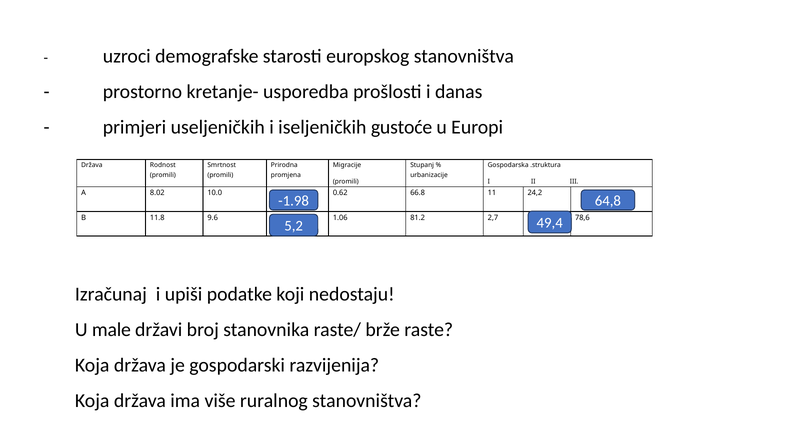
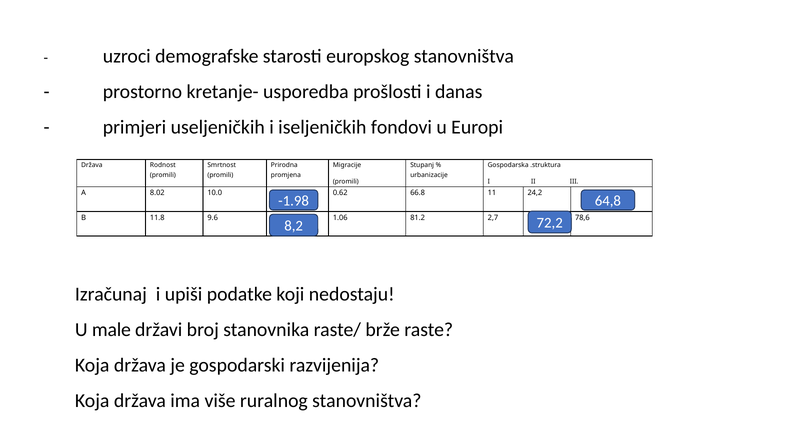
gustoće: gustoće -> fondovi (401, 127)
49,4: 49,4 -> 72,2 (550, 223)
5,2: 5,2 -> 8,2 (294, 226)
